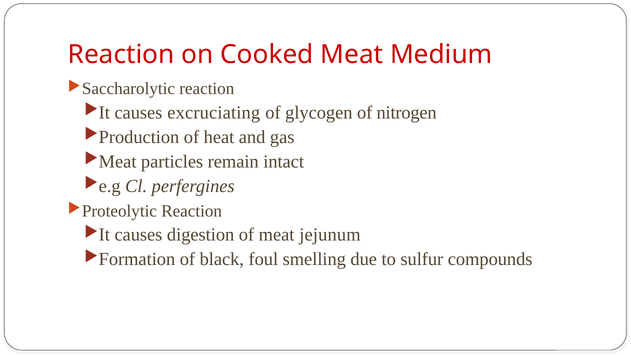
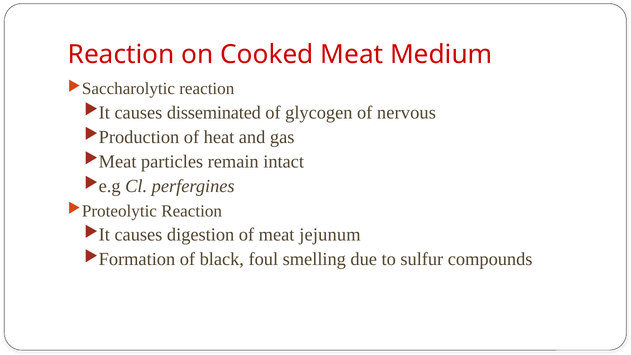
excruciating: excruciating -> disseminated (214, 113)
nitrogen: nitrogen -> nervous (406, 113)
